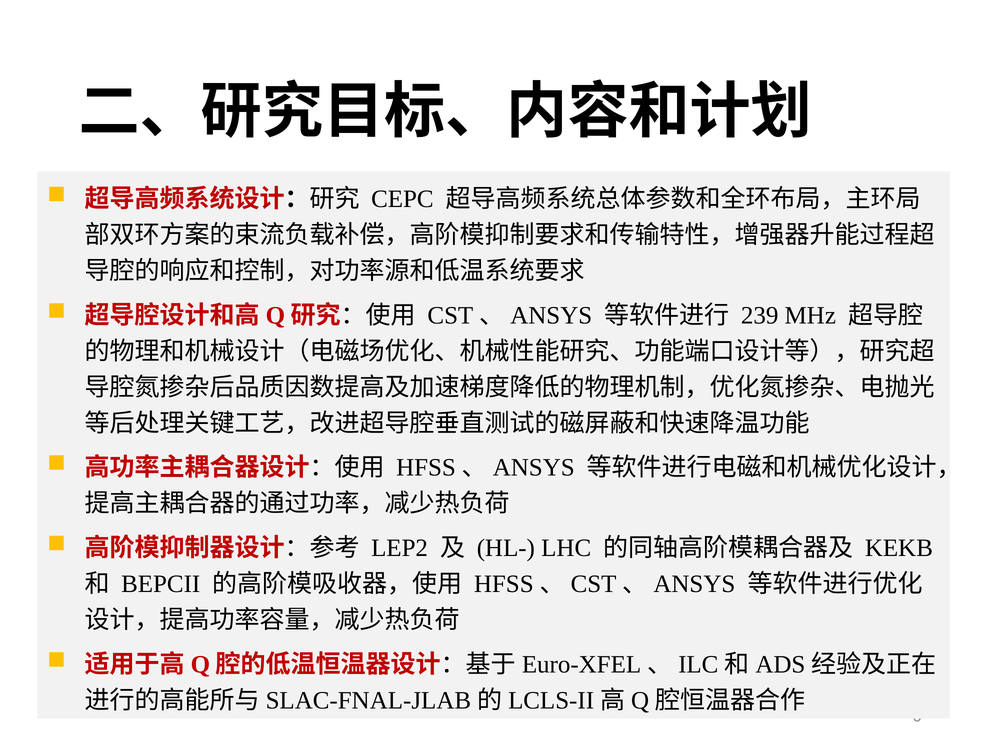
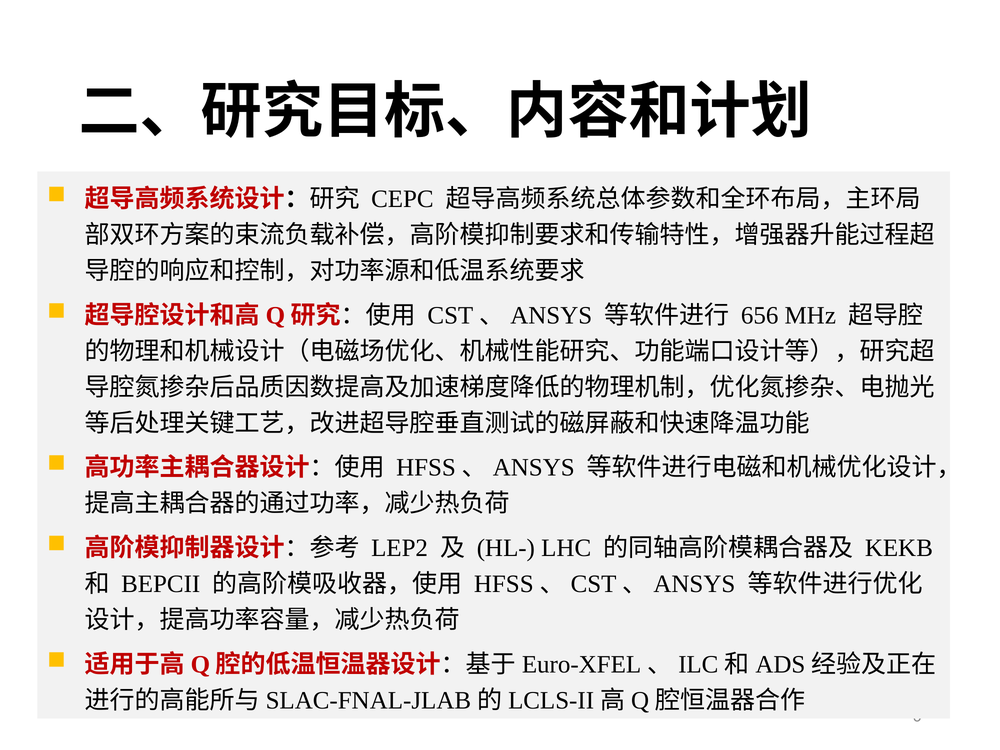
239: 239 -> 656 (760, 315)
